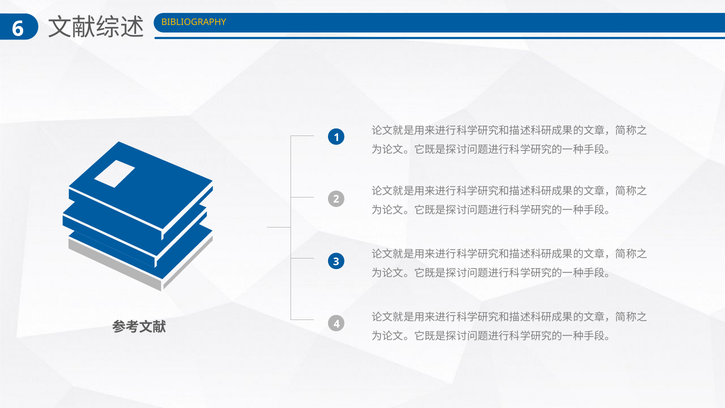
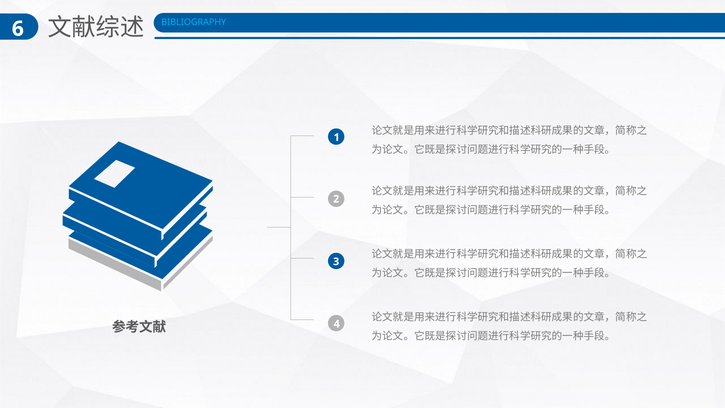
BIBLIOGRAPHY colour: yellow -> light blue (194, 22)
